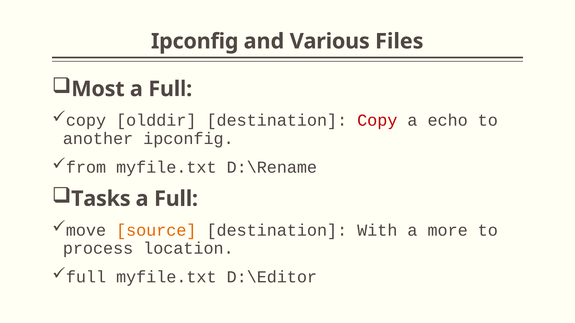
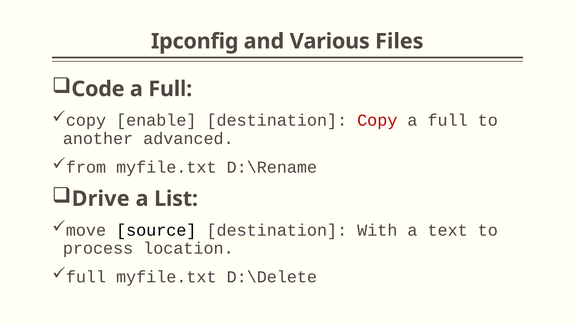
Most: Most -> Code (98, 89)
olddir: olddir -> enable (156, 121)
echo: echo -> full (448, 121)
another ipconfig: ipconfig -> advanced (188, 139)
Tasks: Tasks -> Drive (101, 199)
Full: Full -> List (176, 199)
source colour: orange -> black (156, 231)
more: more -> text (448, 231)
D:\Editor: D:\Editor -> D:\Delete (272, 277)
